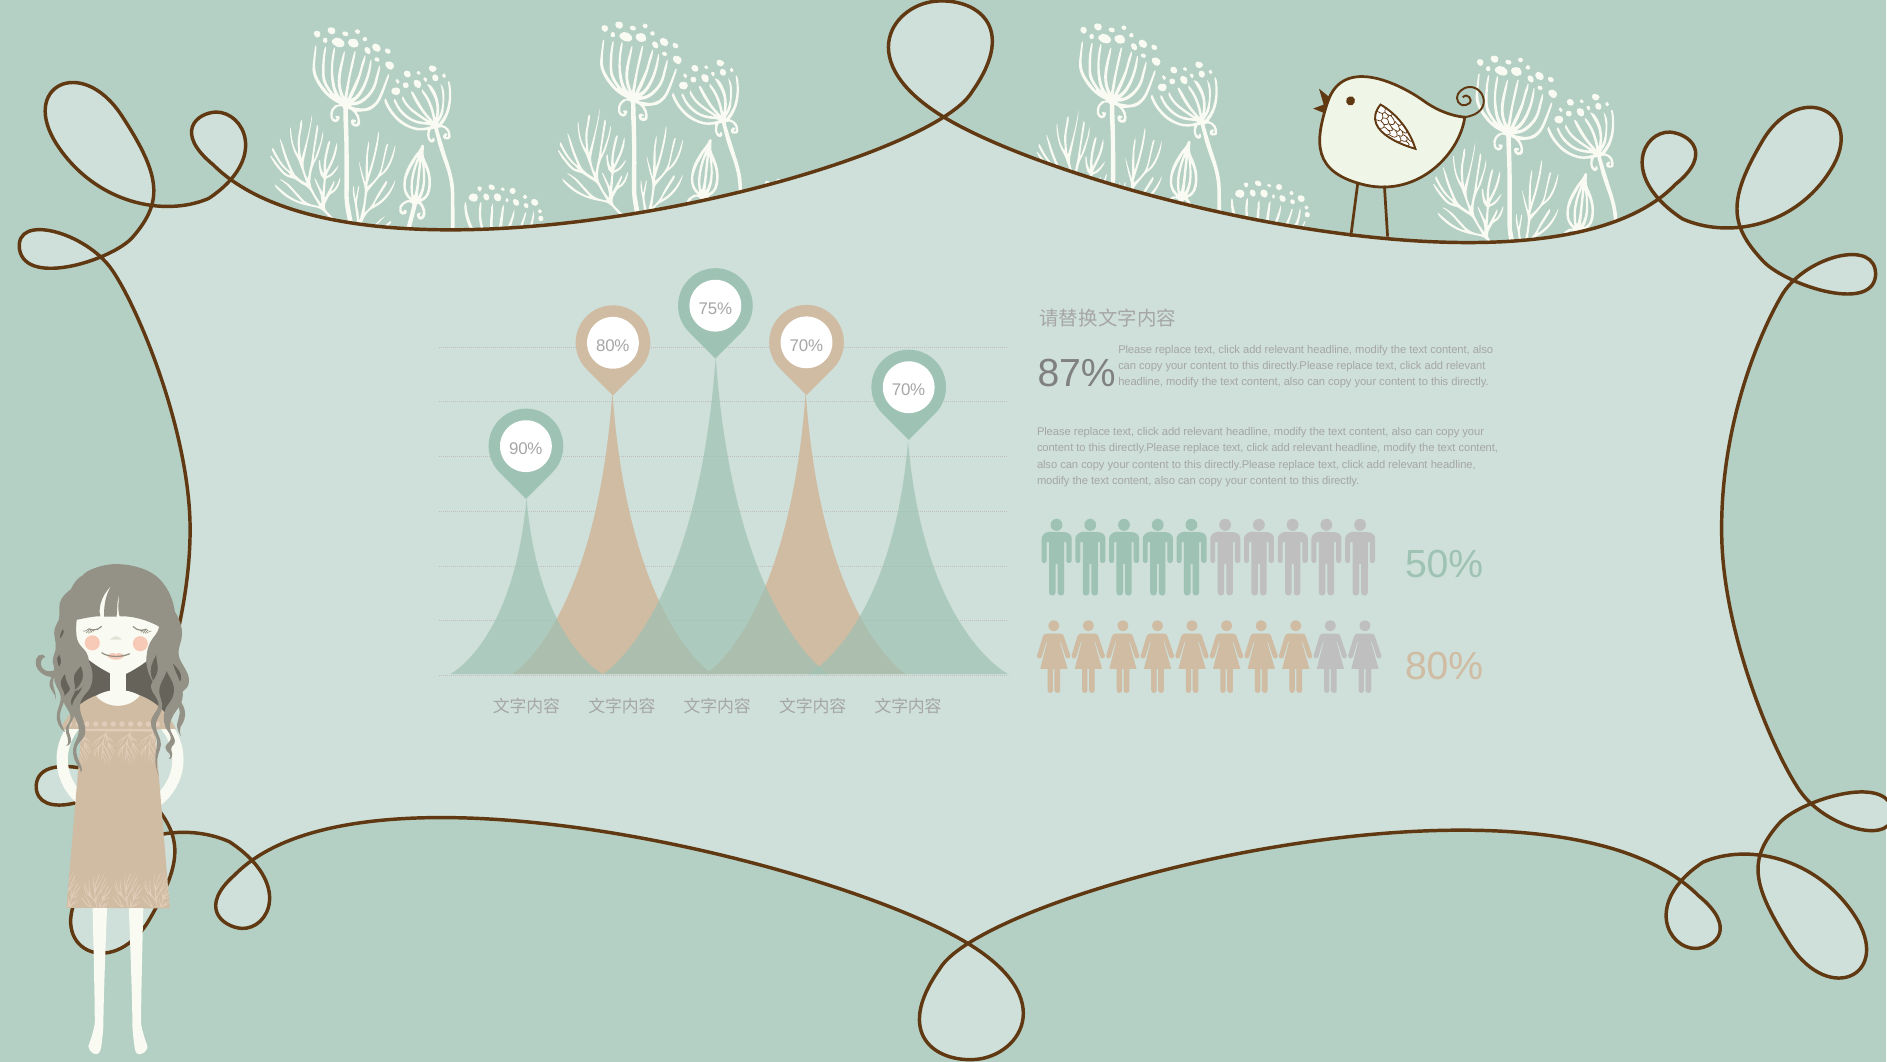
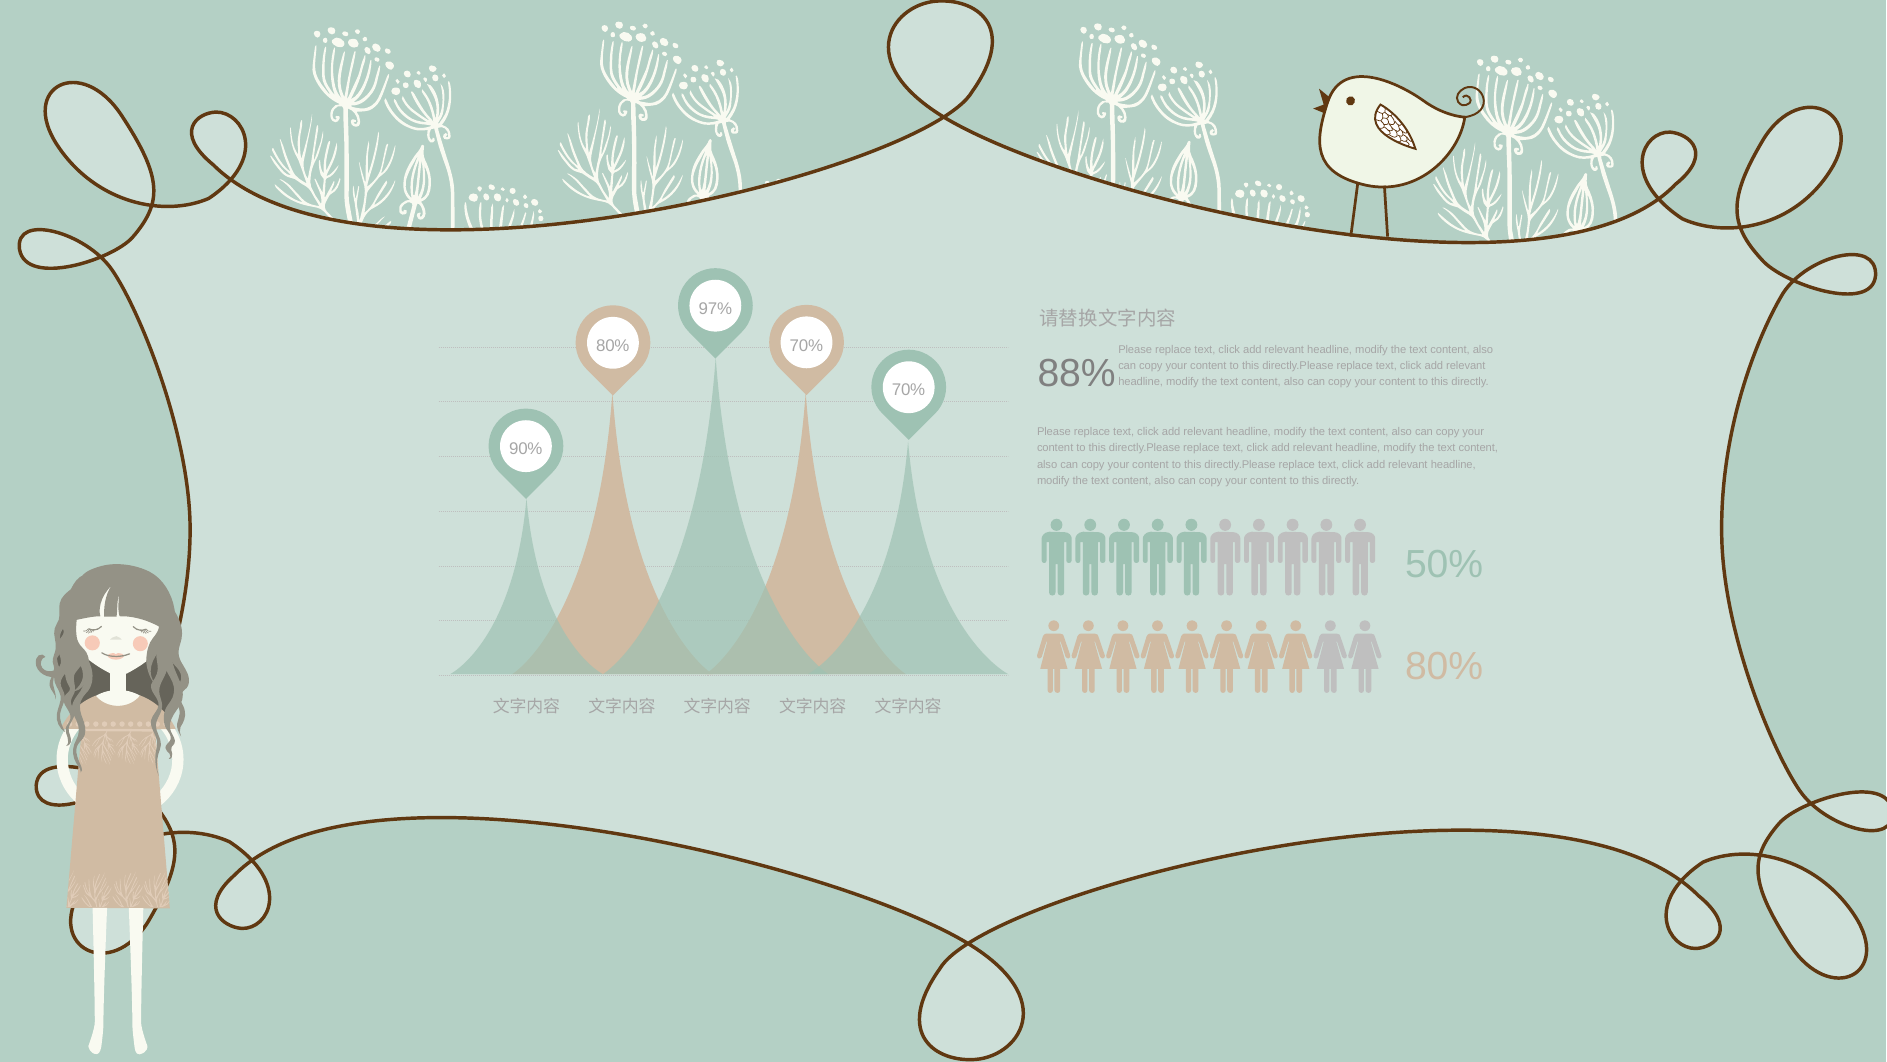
75%: 75% -> 97% (715, 309)
87%: 87% -> 88% (1077, 374)
